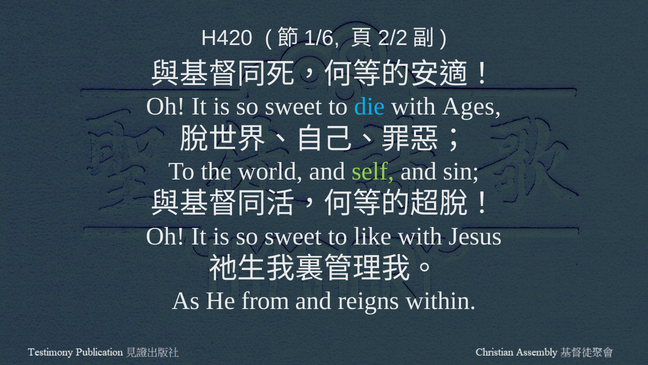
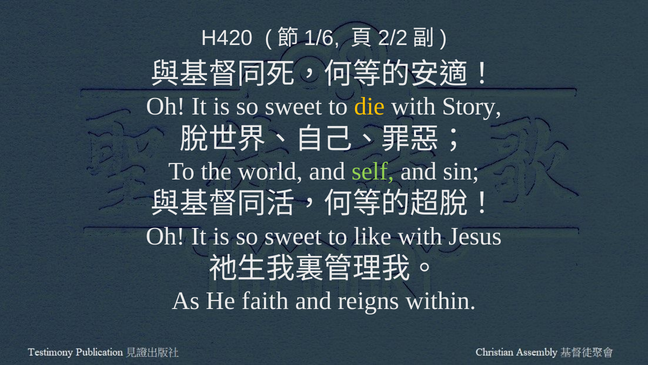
die colour: light blue -> yellow (369, 106)
Ages: Ages -> Story (472, 106)
from: from -> faith (265, 301)
